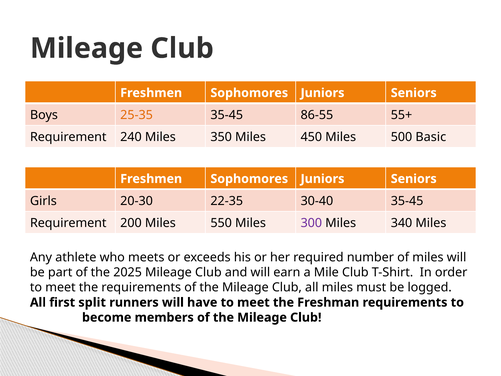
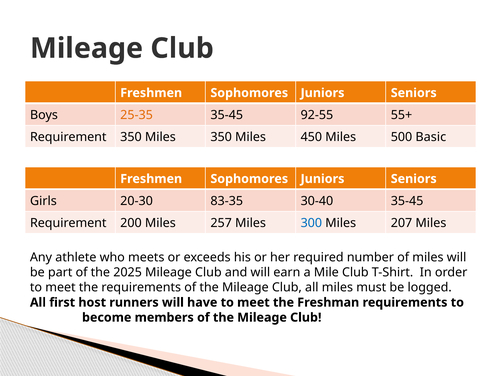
86-55: 86-55 -> 92-55 (317, 115)
Requirement 240: 240 -> 350 (131, 137)
22-35: 22-35 -> 83-35 (227, 201)
550: 550 -> 257 (221, 223)
300 colour: purple -> blue (311, 223)
340: 340 -> 207 (402, 223)
split: split -> host (92, 302)
